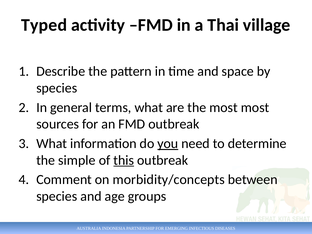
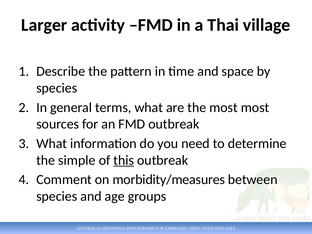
Typed: Typed -> Larger (44, 25)
you underline: present -> none (168, 144)
morbidity/concepts: morbidity/concepts -> morbidity/measures (169, 180)
